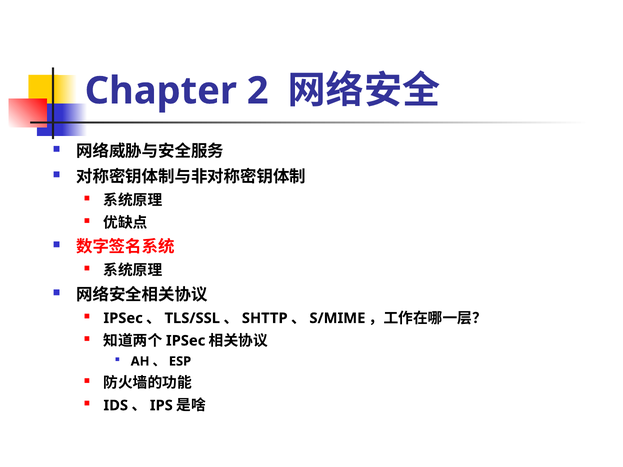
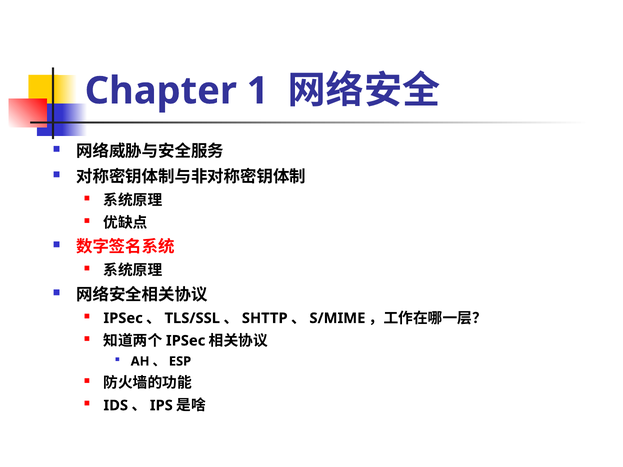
2: 2 -> 1 (258, 91)
